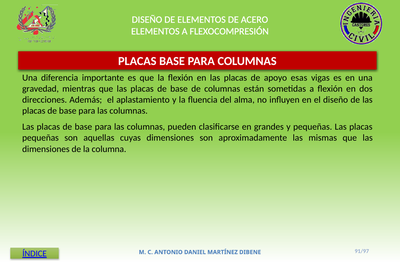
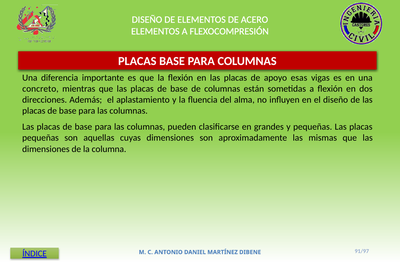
gravedad: gravedad -> concreto (40, 89)
